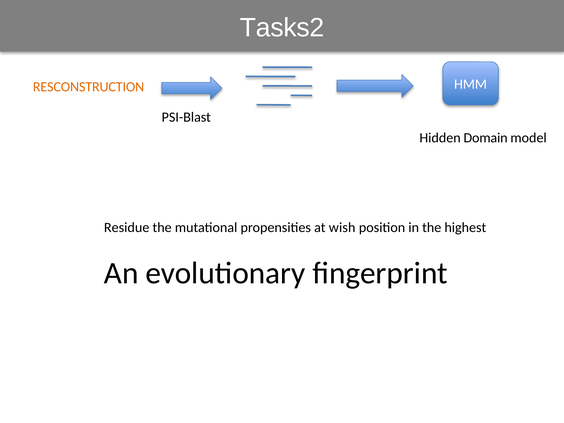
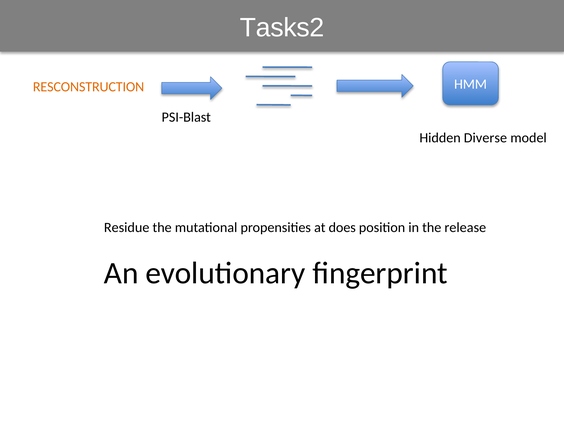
Domain: Domain -> Diverse (485, 138)
wish: wish -> does (342, 228)
highest: highest -> release (465, 228)
